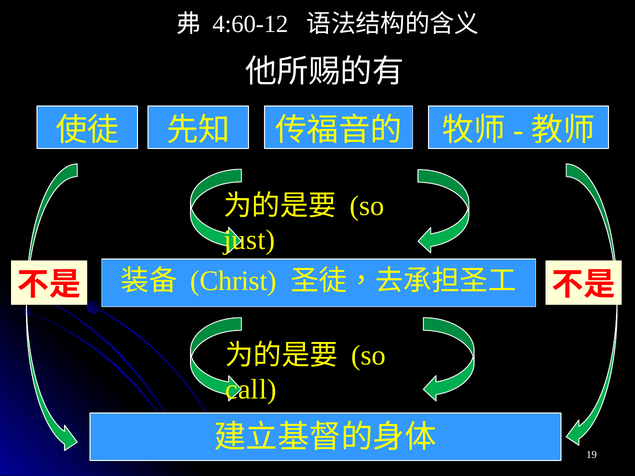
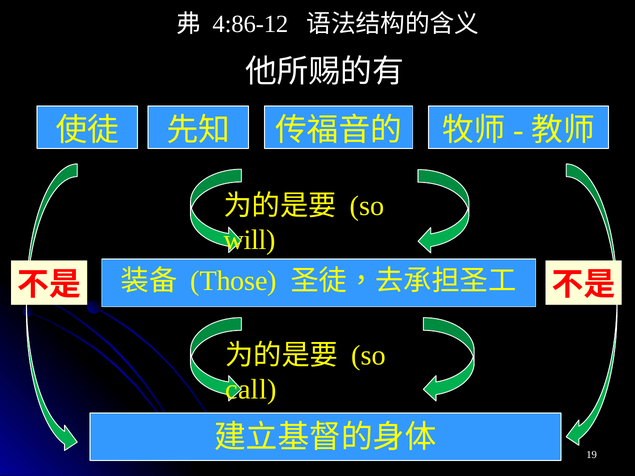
4:60-12: 4:60-12 -> 4:86-12 (250, 24)
just: just -> will (250, 240)
Christ: Christ -> Those (234, 281)
